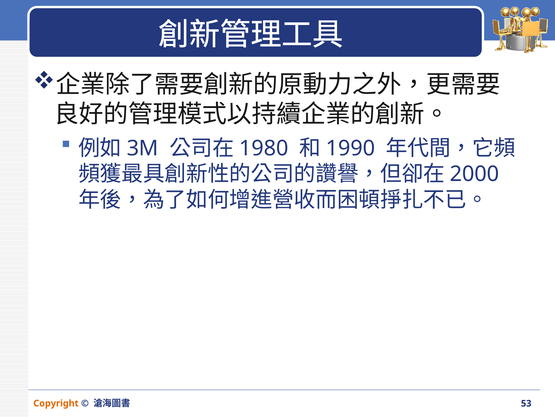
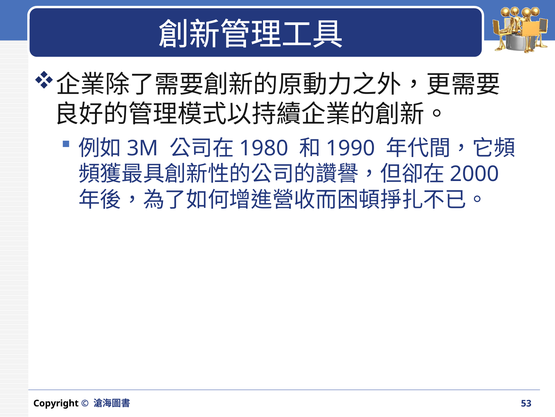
Copyright colour: orange -> black (56, 403)
